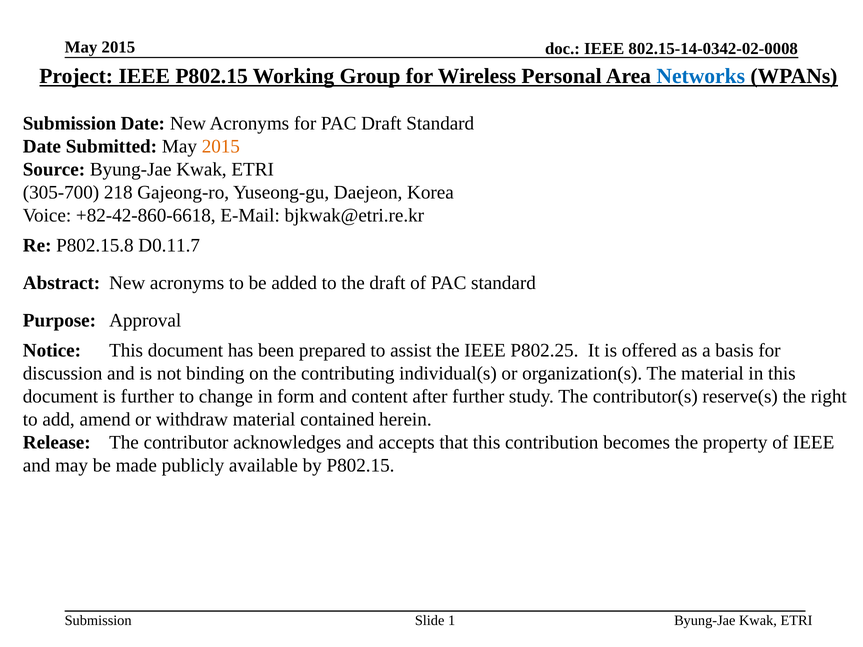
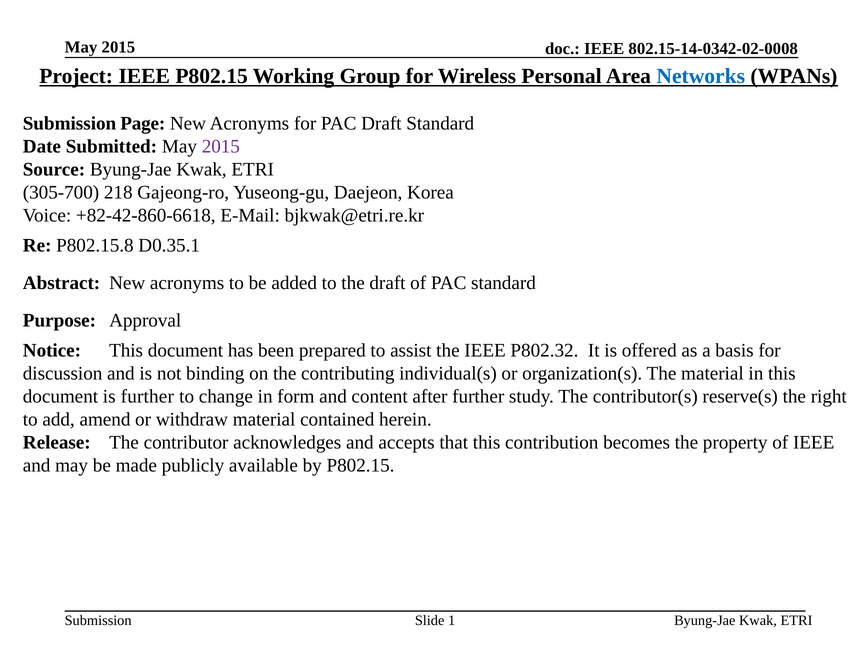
Submission Date: Date -> Page (143, 124)
2015 colour: orange -> purple (221, 147)
D0.11.7: D0.11.7 -> D0.35.1 (169, 246)
P802.25: P802.25 -> P802.32 (544, 351)
